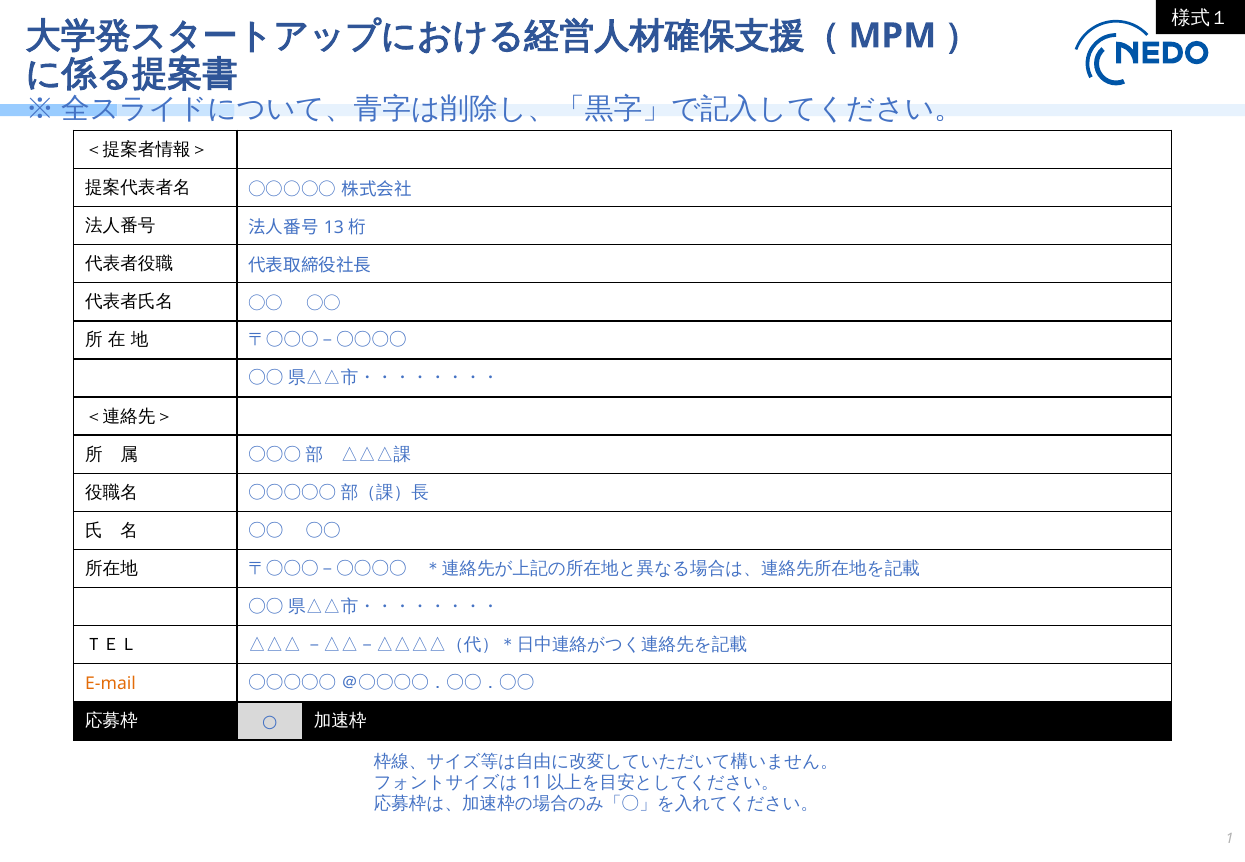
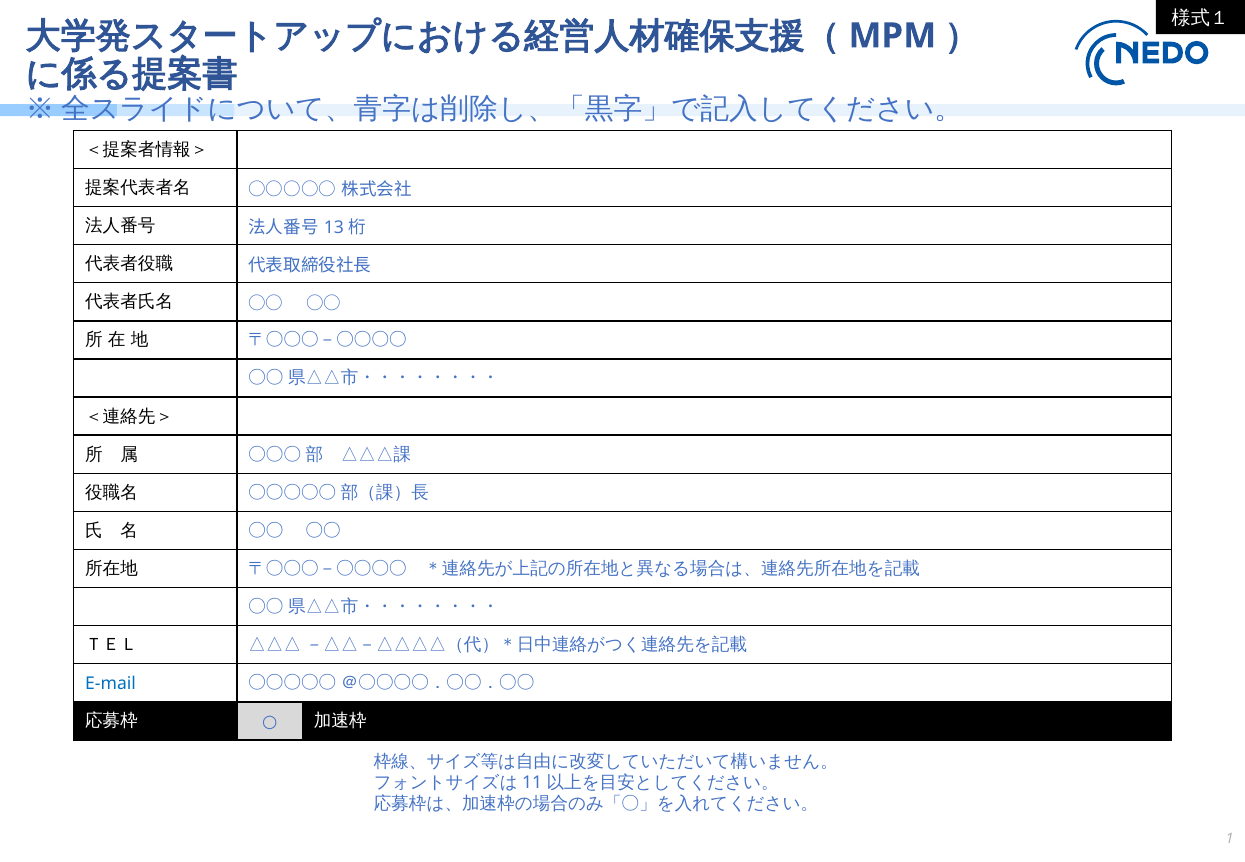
E-mail colour: orange -> blue (111, 684)
